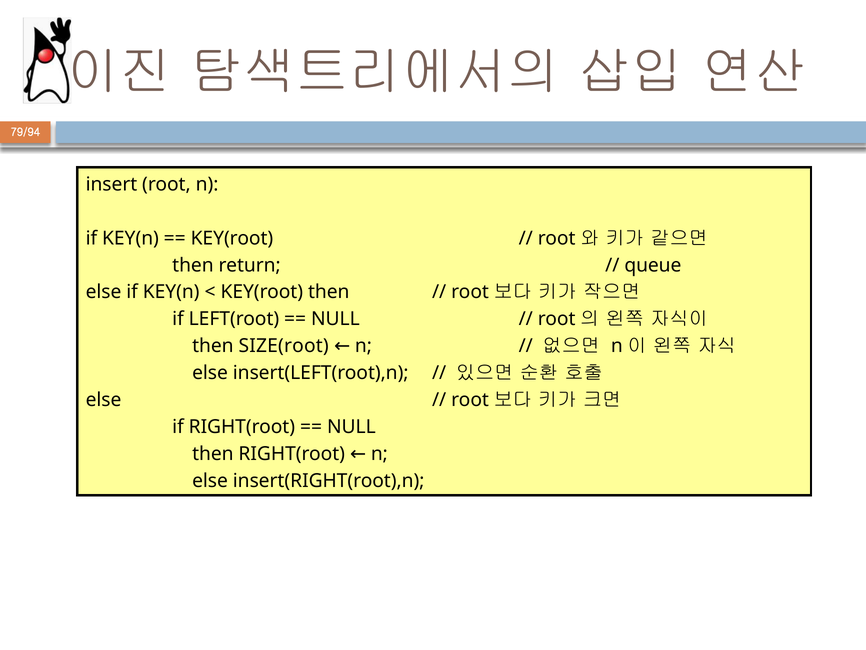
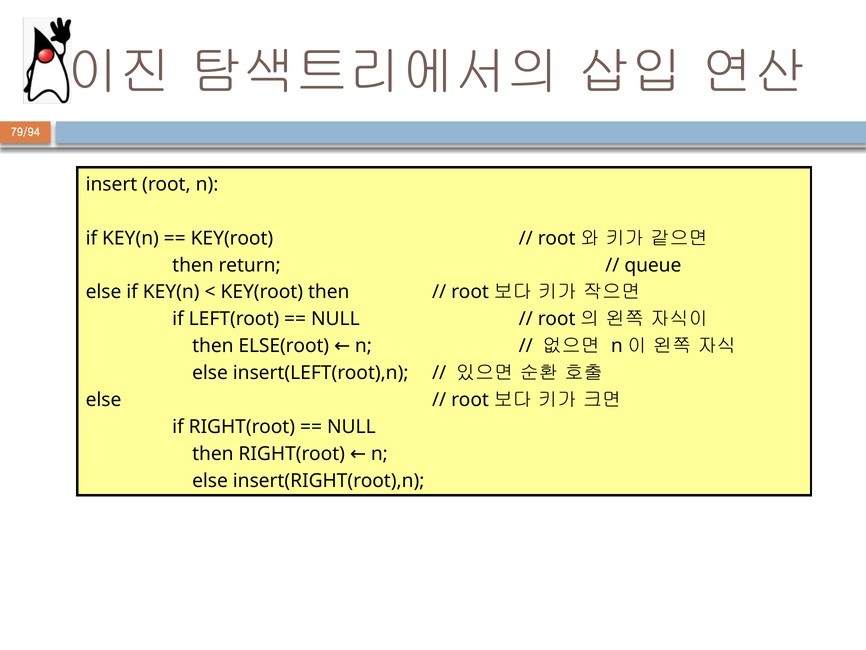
SIZE(root: SIZE(root -> ELSE(root (284, 346)
